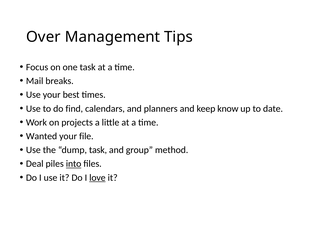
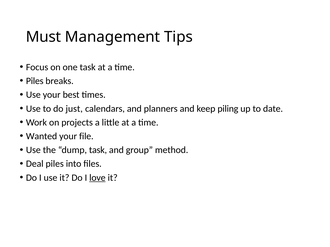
Over: Over -> Must (44, 37)
Mail: Mail -> Piles (35, 81)
find: find -> just (74, 109)
know: know -> piling (228, 109)
into underline: present -> none (74, 164)
